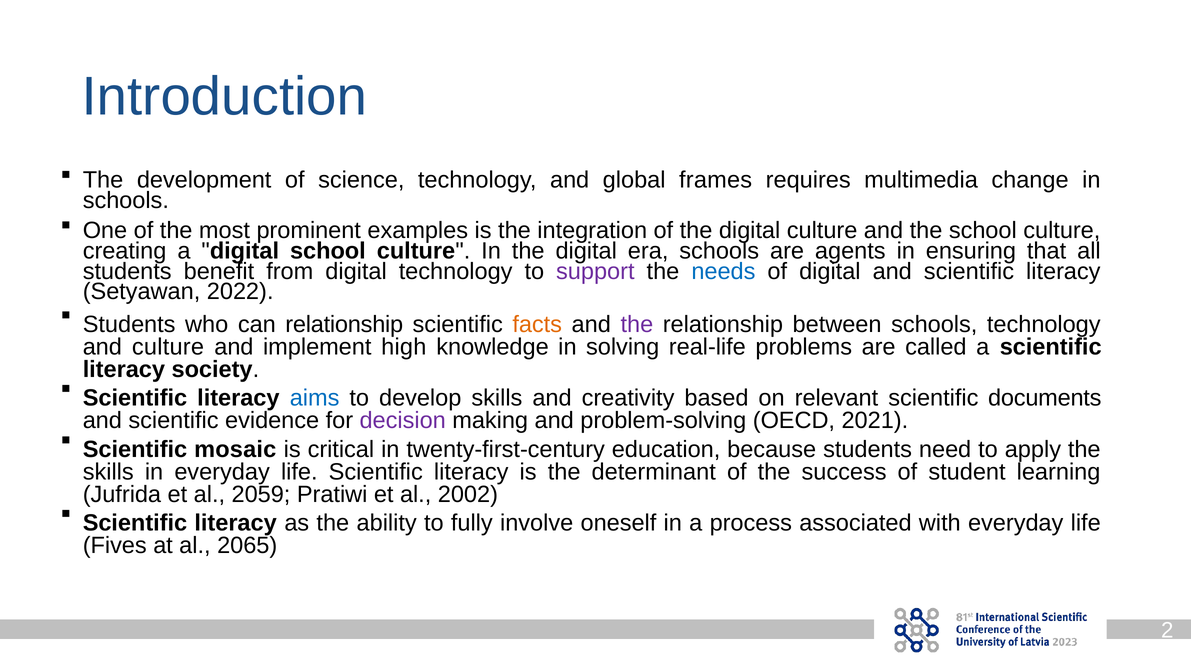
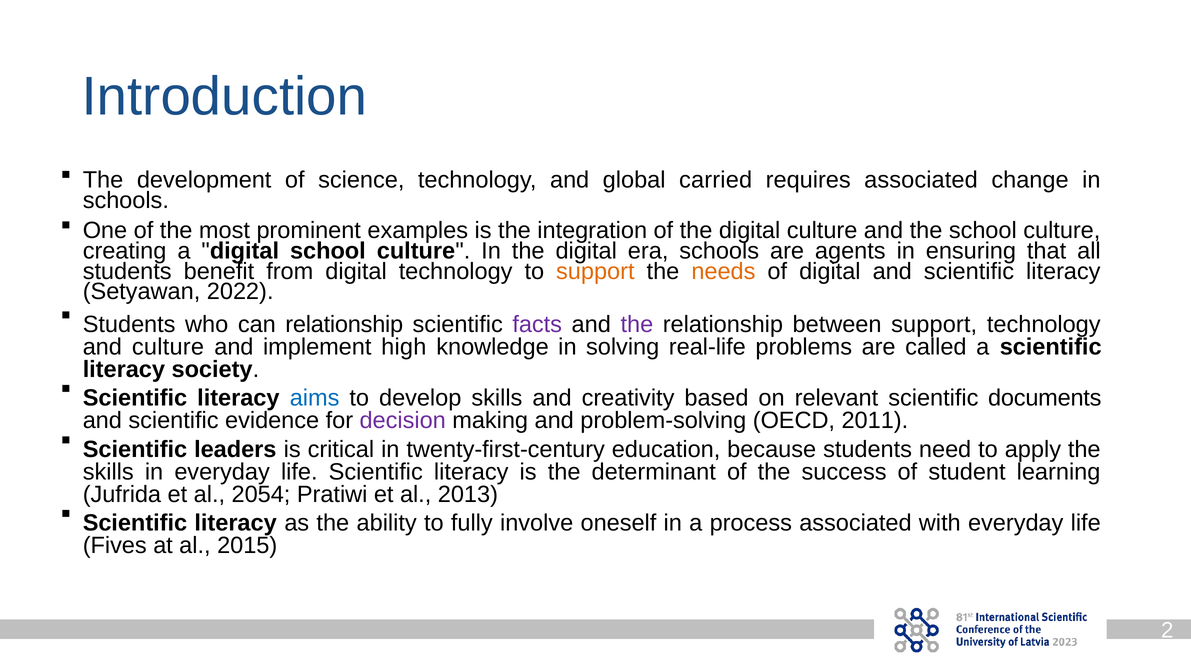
frames: frames -> carried (716, 180)
requires multimedia: multimedia -> associated (921, 180)
support colour: purple -> orange (595, 271)
needs colour: blue -> orange (723, 271)
facts colour: orange -> purple (537, 324)
between schools: schools -> support (934, 324)
2021: 2021 -> 2011 (875, 421)
mosaic: mosaic -> leaders (235, 449)
2059: 2059 -> 2054 (261, 494)
2002: 2002 -> 2013 (468, 494)
2065: 2065 -> 2015 (247, 546)
